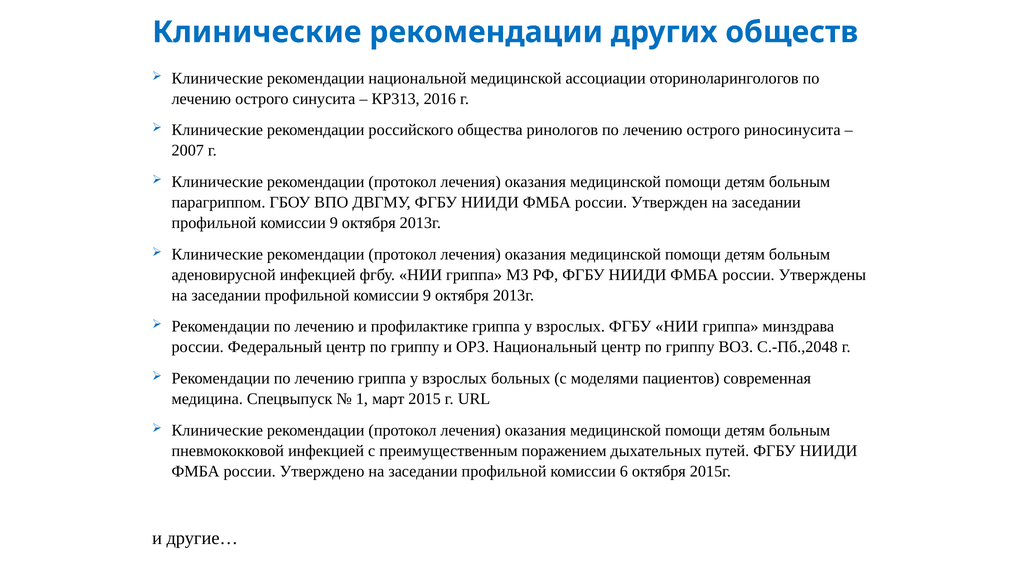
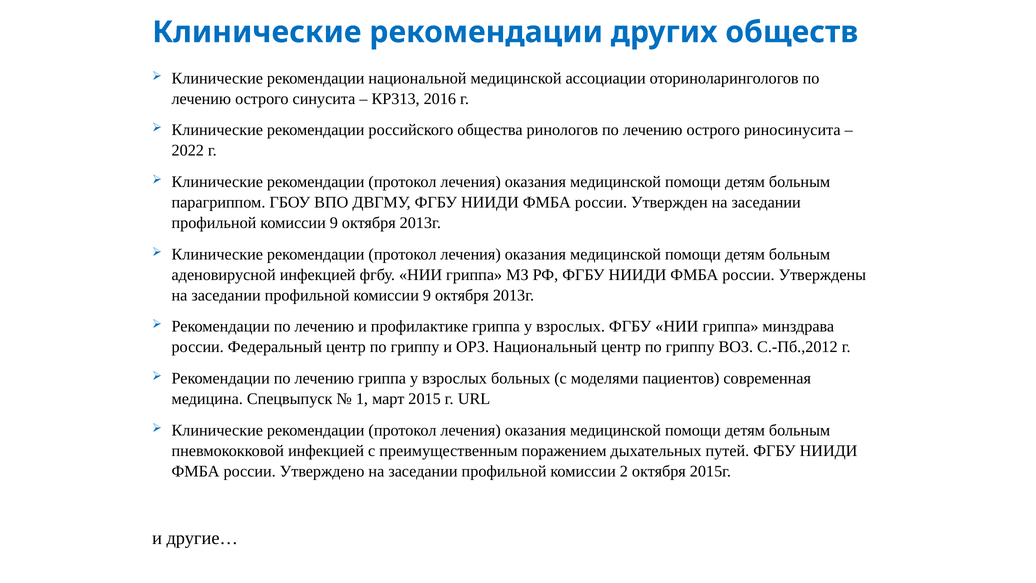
2007: 2007 -> 2022 (188, 151)
С.-Пб.,2048: С.-Пб.,2048 -> С.-Пб.,2012 (797, 347)
6: 6 -> 2 (624, 471)
